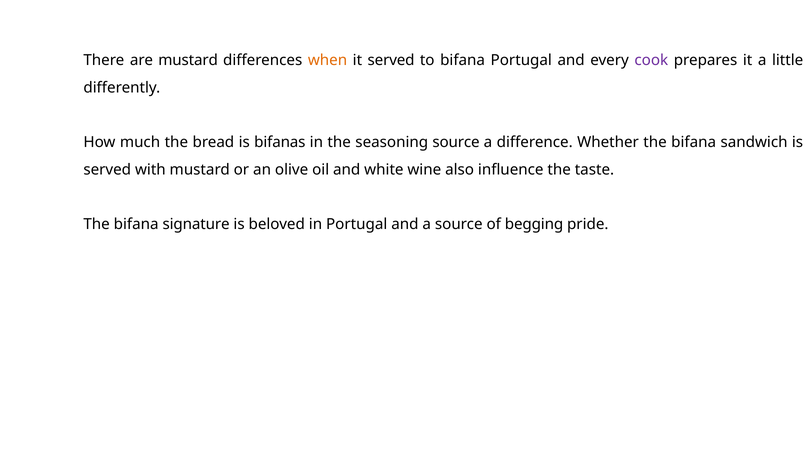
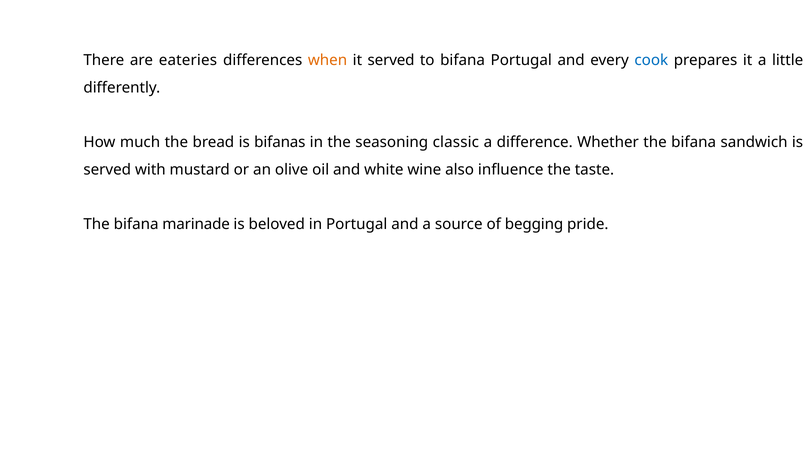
are mustard: mustard -> eateries (188, 60)
cook colour: purple -> blue (651, 60)
seasoning source: source -> classic (456, 142)
signature: signature -> marinade (196, 224)
